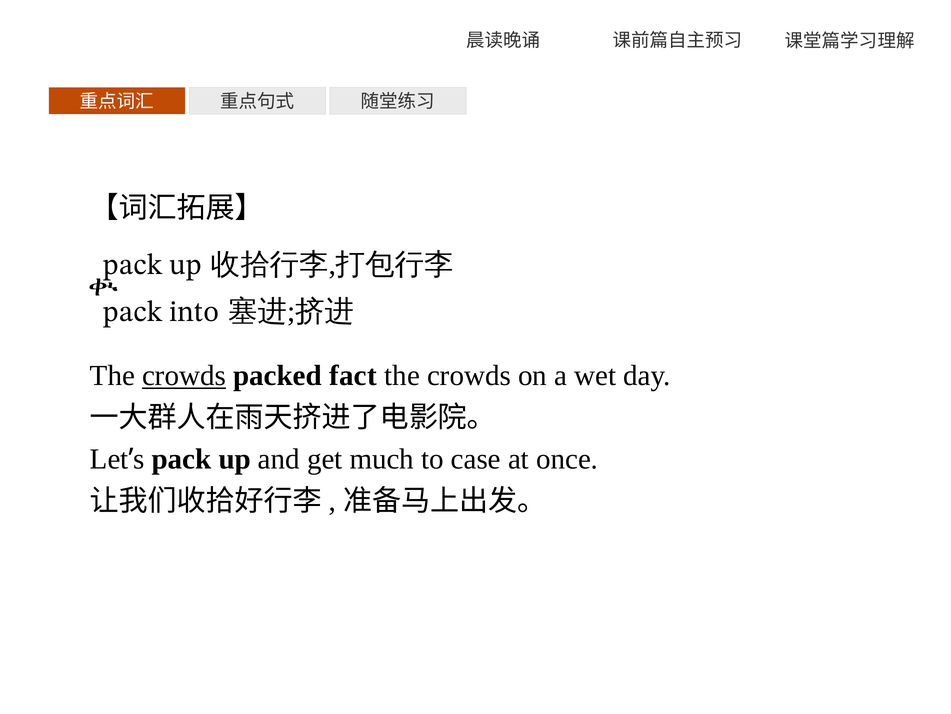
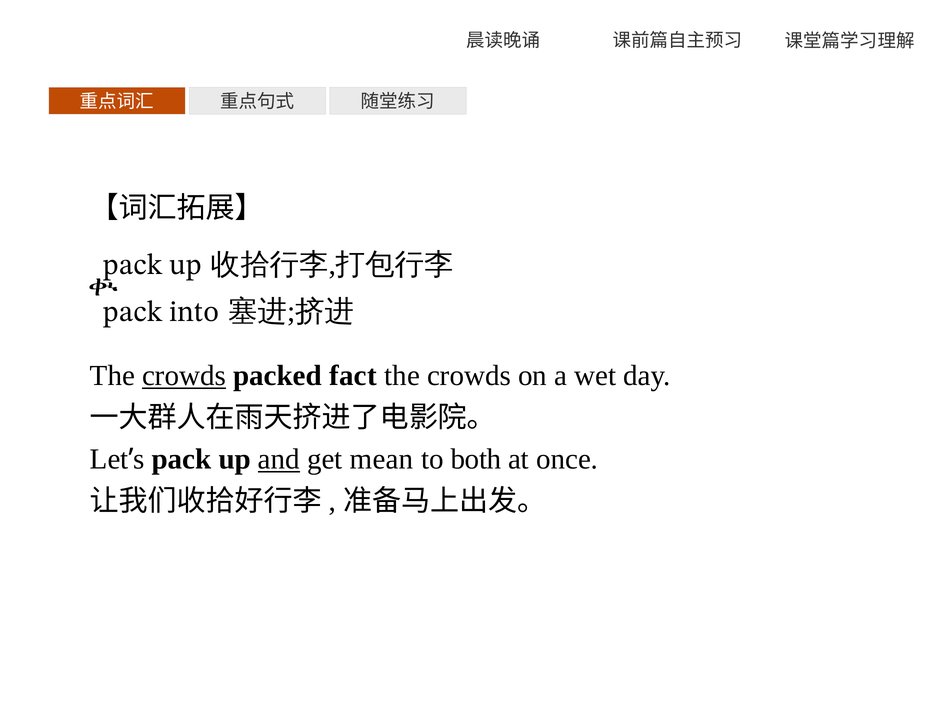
and underline: none -> present (279, 459)
much: much -> mean (382, 459)
case: case -> both (476, 459)
